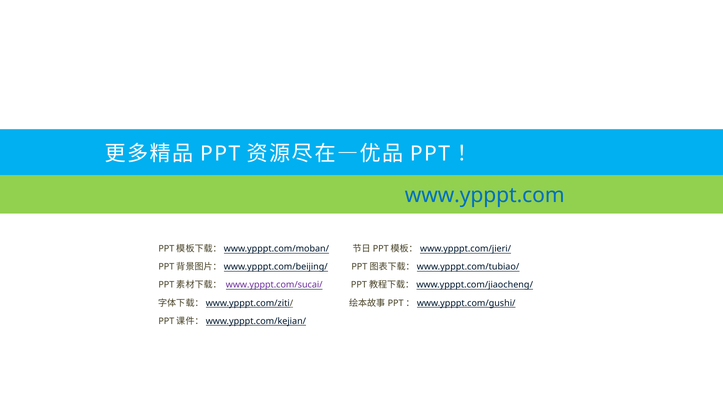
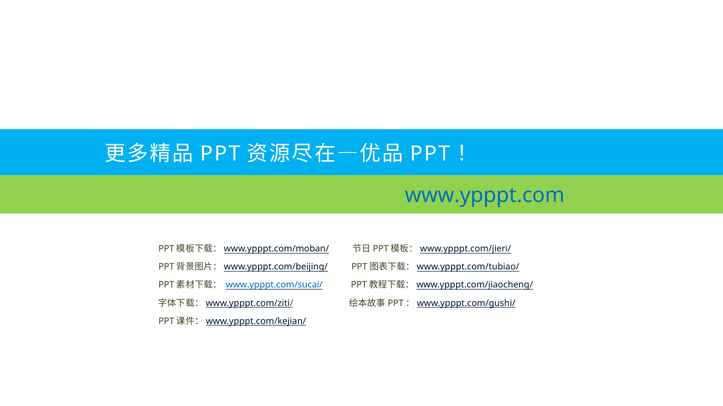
www.ypppt.com/sucai/ colour: purple -> blue (274, 285)
